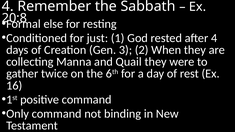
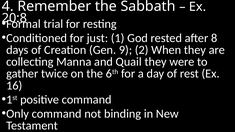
else: else -> trial (53, 24)
after 4: 4 -> 8 (214, 38)
3: 3 -> 9 (126, 50)
